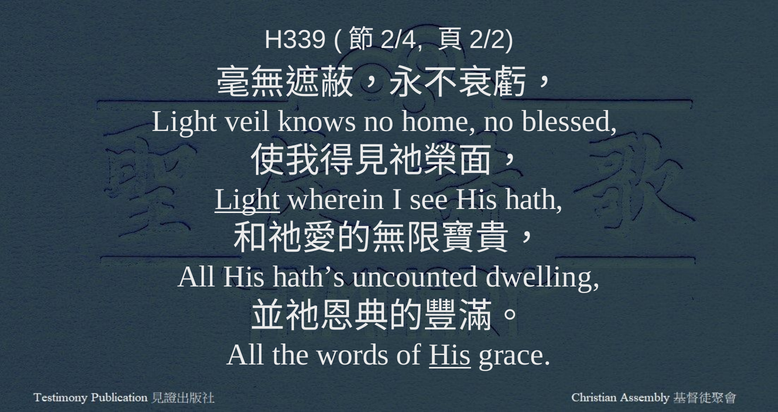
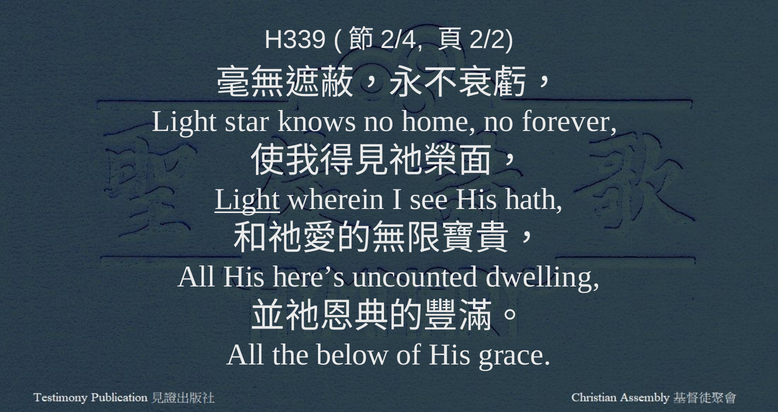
veil: veil -> star (247, 122)
blessed: blessed -> forever (570, 122)
hath’s: hath’s -> here’s (309, 277)
words: words -> below (353, 355)
His underline: present -> none (450, 355)
